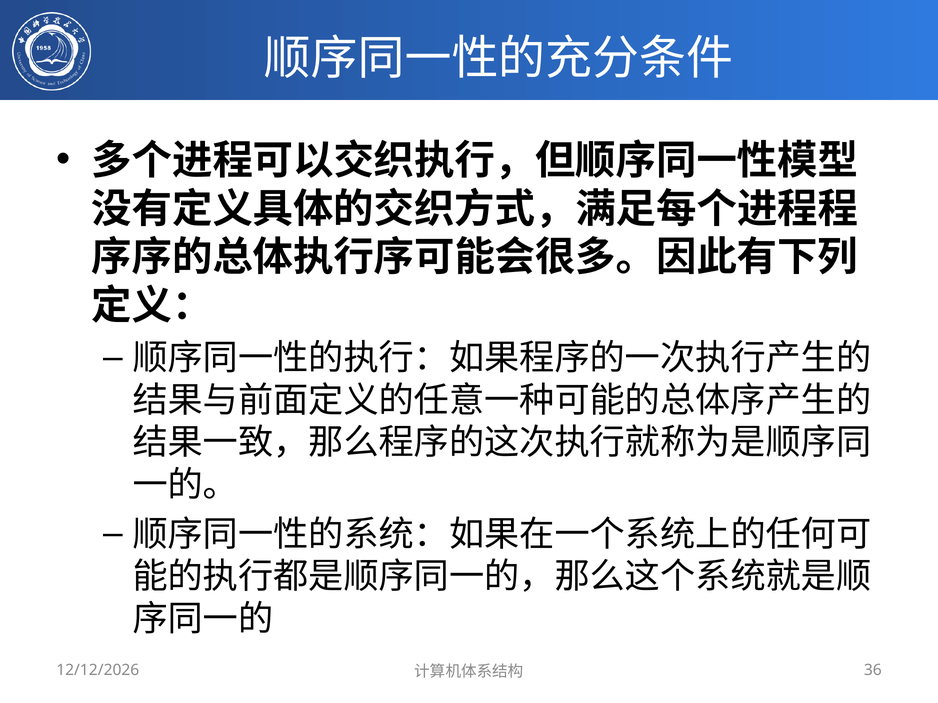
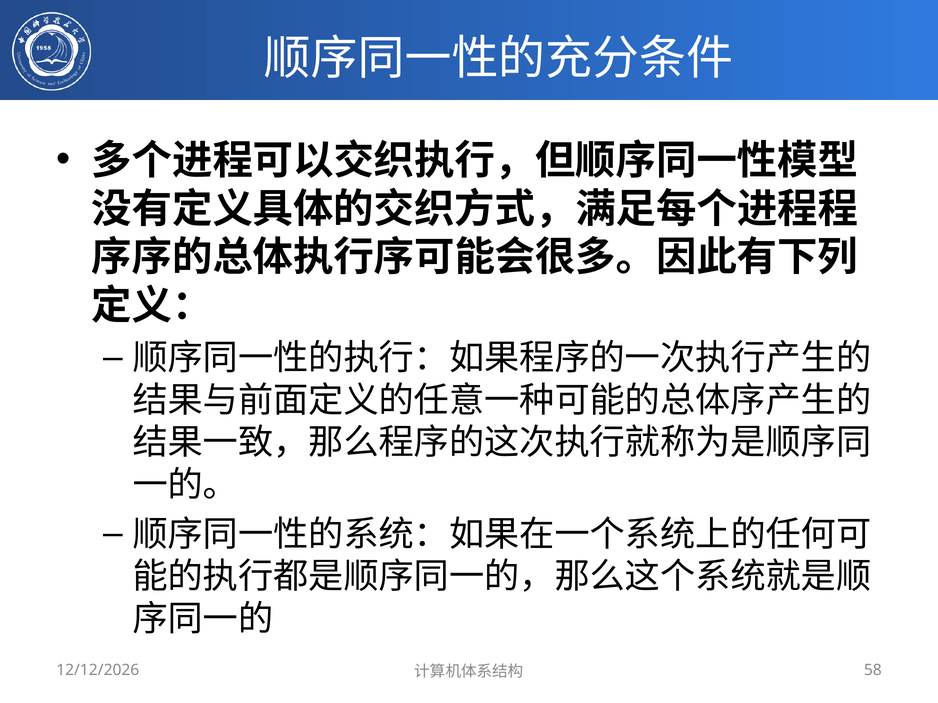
36: 36 -> 58 (873, 671)
